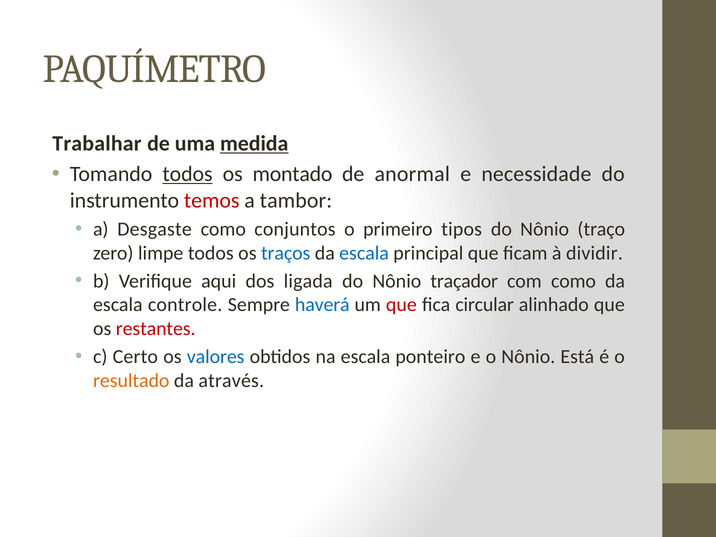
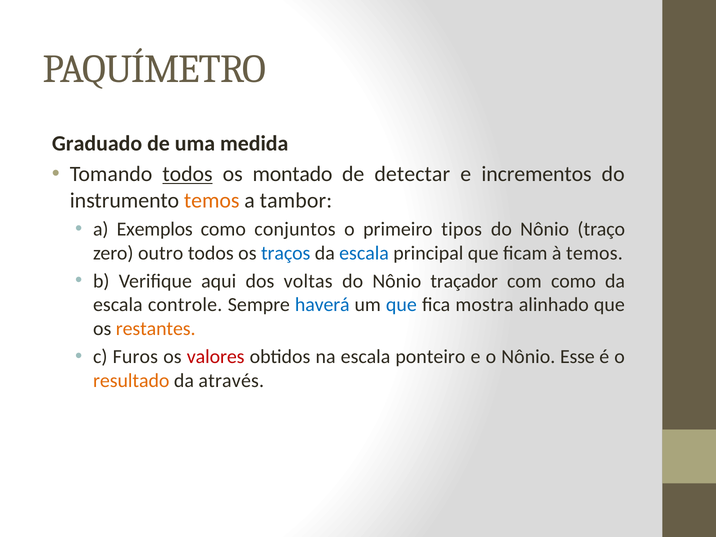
Trabalhar: Trabalhar -> Graduado (97, 144)
medida underline: present -> none (254, 144)
anormal: anormal -> detectar (412, 174)
necessidade: necessidade -> incrementos (537, 174)
temos colour: red -> orange (212, 200)
Desgaste: Desgaste -> Exemplos (155, 229)
limpe: limpe -> outro (161, 253)
à dividir: dividir -> temos (594, 253)
ligada: ligada -> voltas (308, 281)
que colour: red -> blue (401, 305)
circular: circular -> mostra (484, 305)
restantes colour: red -> orange (156, 329)
Certo: Certo -> Furos (135, 357)
valores colour: blue -> red (216, 357)
Está: Está -> Esse (577, 357)
